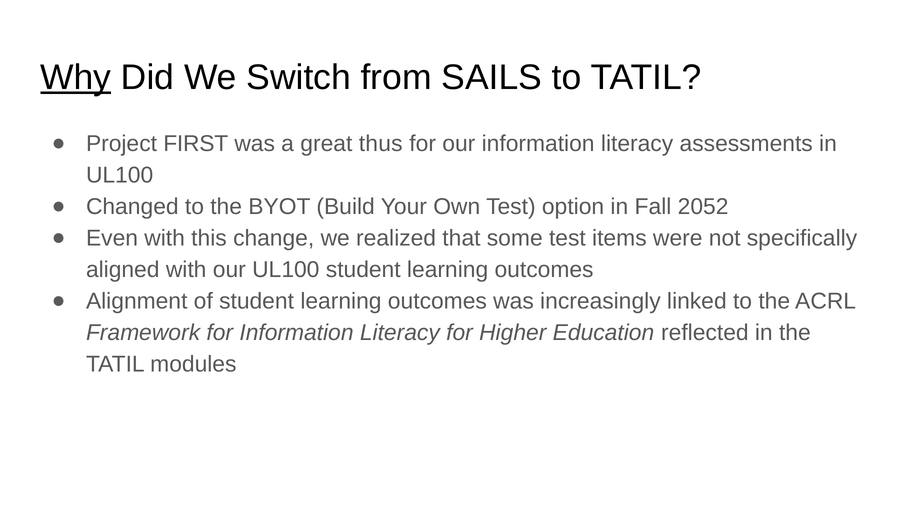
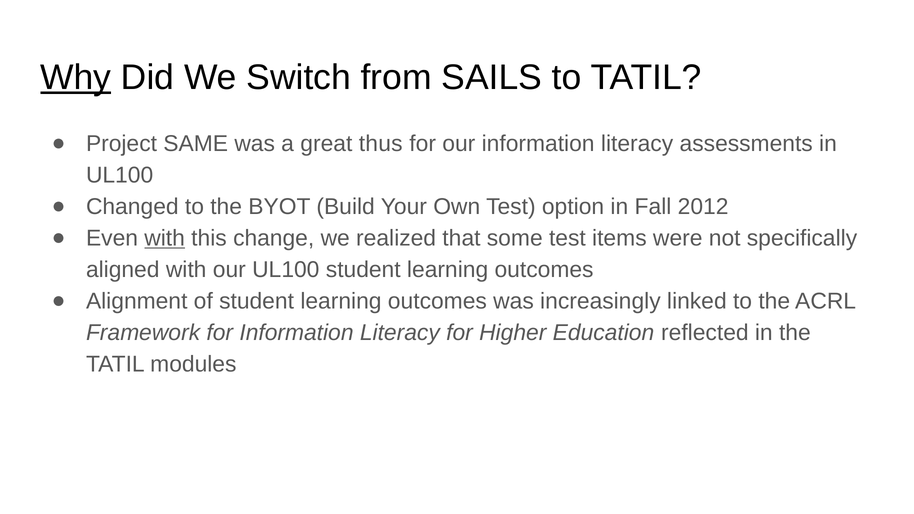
FIRST: FIRST -> SAME (196, 144)
2052: 2052 -> 2012 (703, 207)
with underline: none -> present (165, 238)
